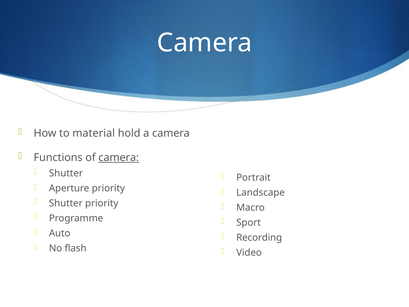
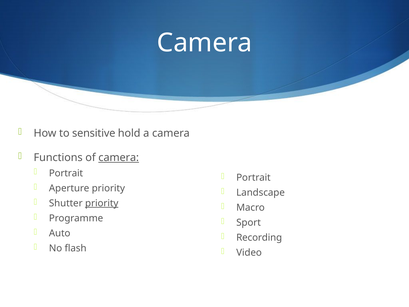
material: material -> sensitive (94, 133)
Shutter: Shutter -> Portrait (66, 173)
priority underline: none -> present (102, 203)
